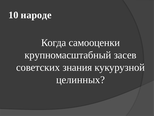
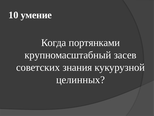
народе: народе -> умение (36, 15)
самооценки: самооценки -> портянками (94, 43)
